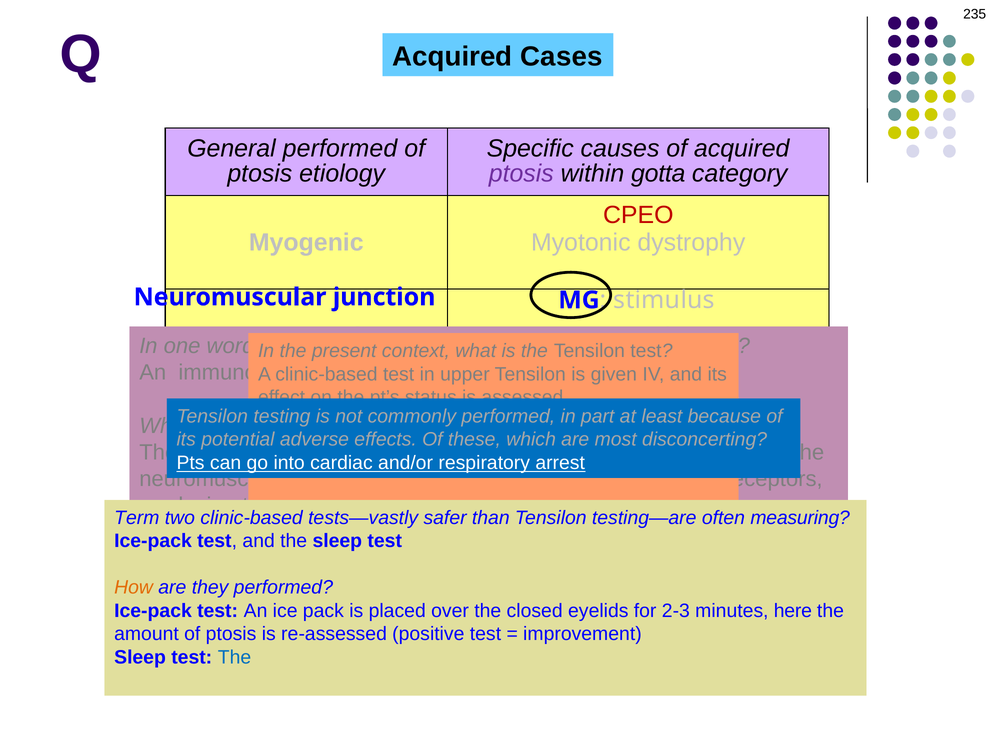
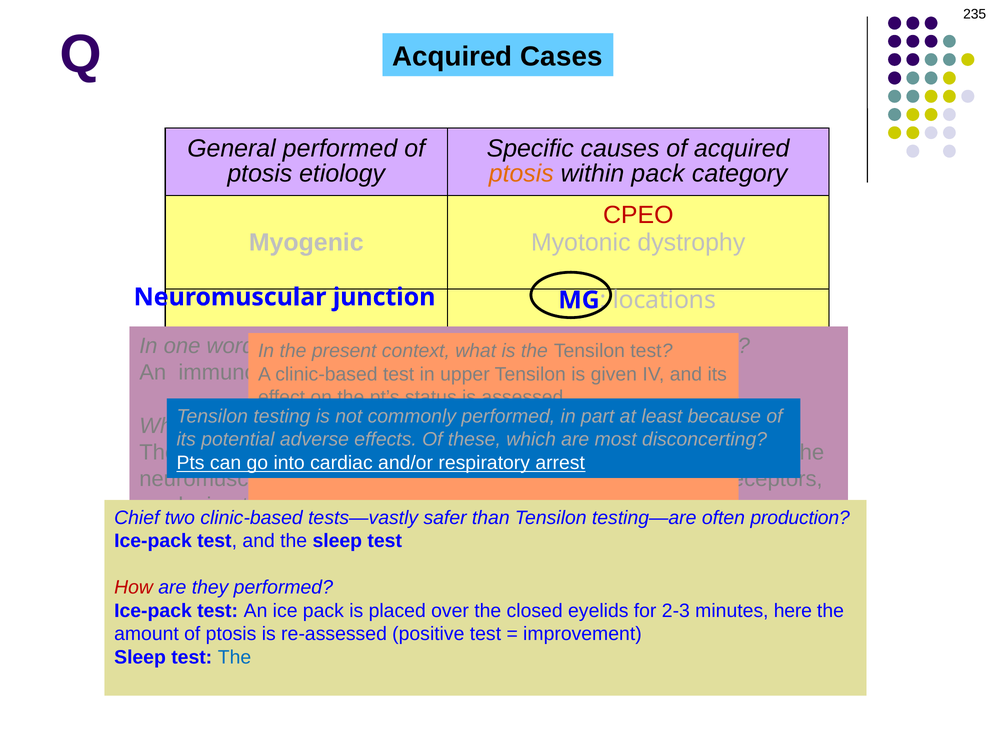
ptosis colour: purple -> orange (521, 174)
within gotta: gotta -> pack (658, 174)
stimulus: stimulus -> locations (664, 300)
Term: Term -> Chief (137, 518)
measuring: measuring -> production (800, 518)
How colour: orange -> red (134, 588)
